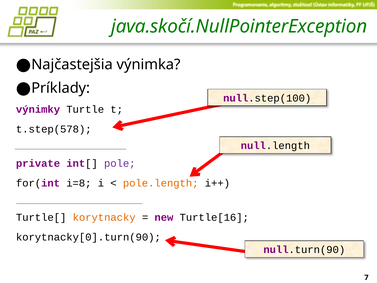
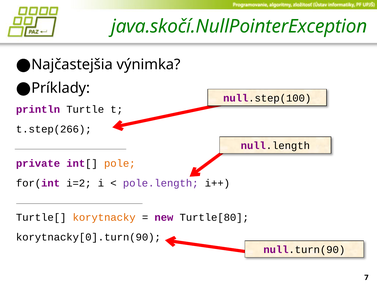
výnimky: výnimky -> println (38, 109)
t.step(578: t.step(578 -> t.step(266 (54, 129)
pole colour: purple -> orange (120, 163)
i=8: i=8 -> i=2 (79, 183)
pole.length colour: orange -> purple (161, 183)
Turtle[16: Turtle[16 -> Turtle[80 (214, 217)
